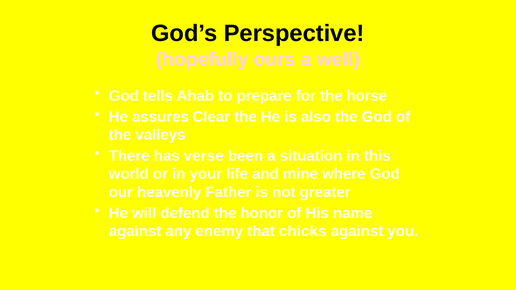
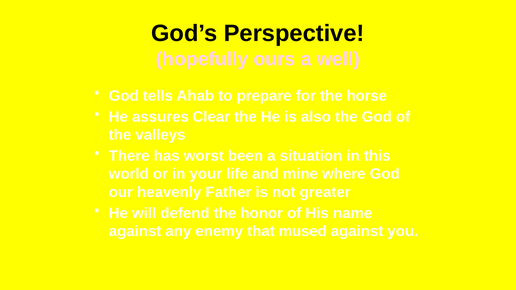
verse: verse -> worst (204, 156)
chicks: chicks -> mused (303, 231)
